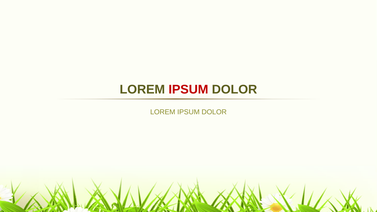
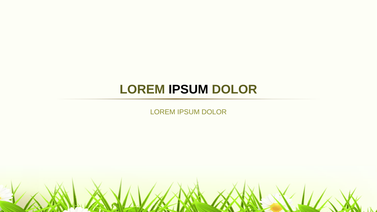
IPSUM colour: red -> black (188, 90)
